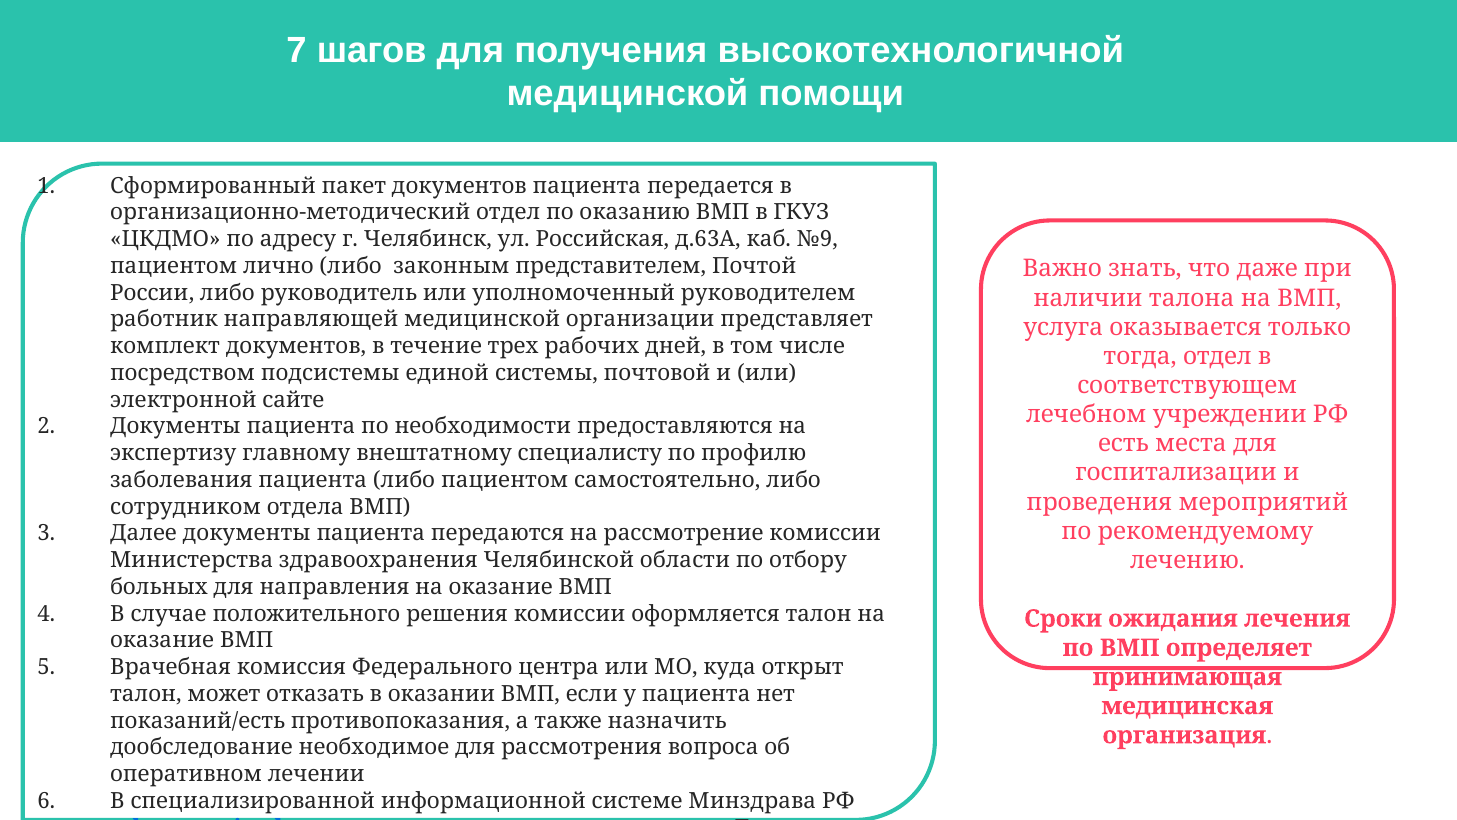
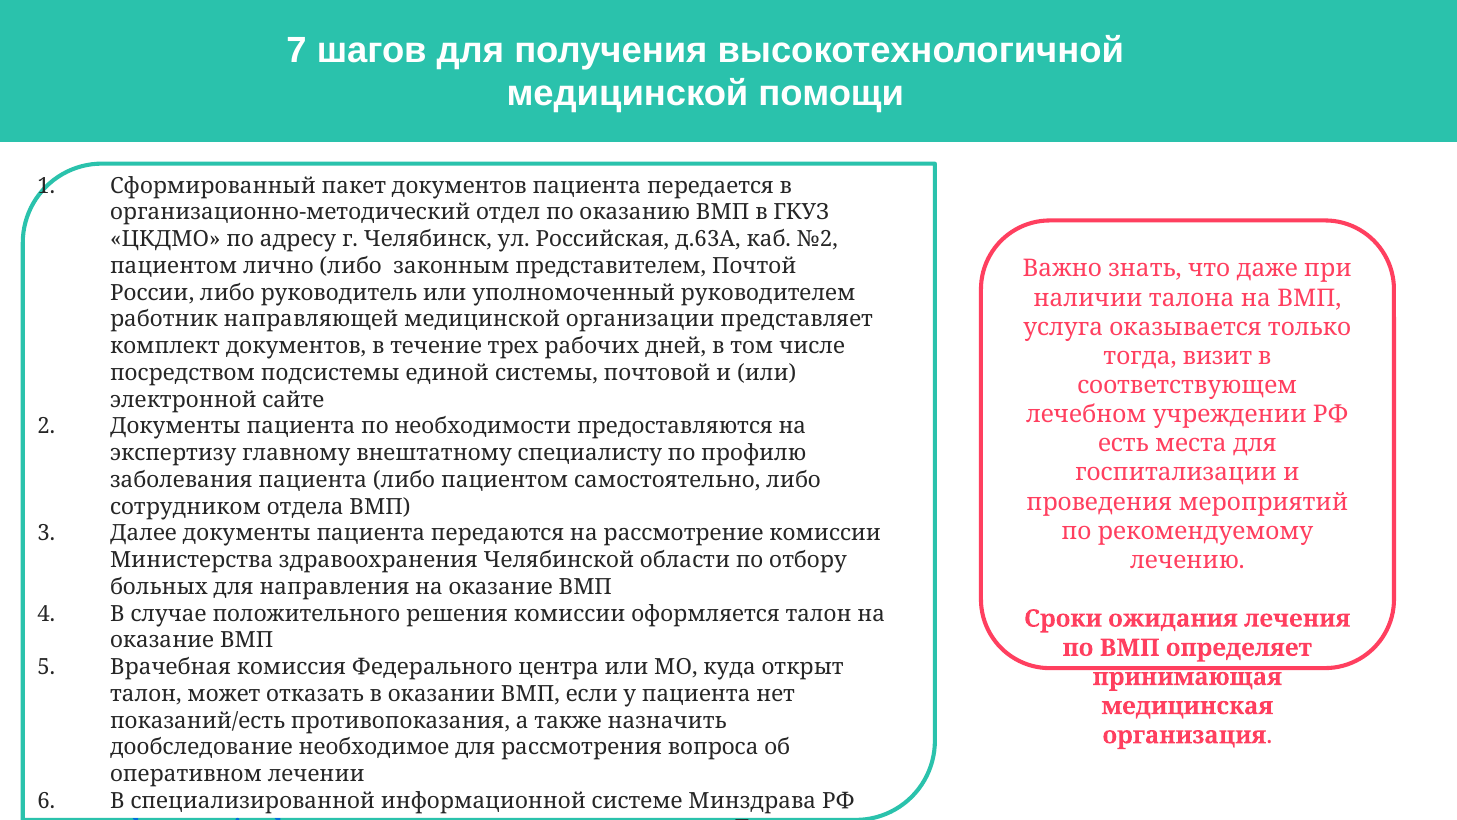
№9: №9 -> №2 (817, 239)
тогда отдел: отдел -> визит (1217, 356)
